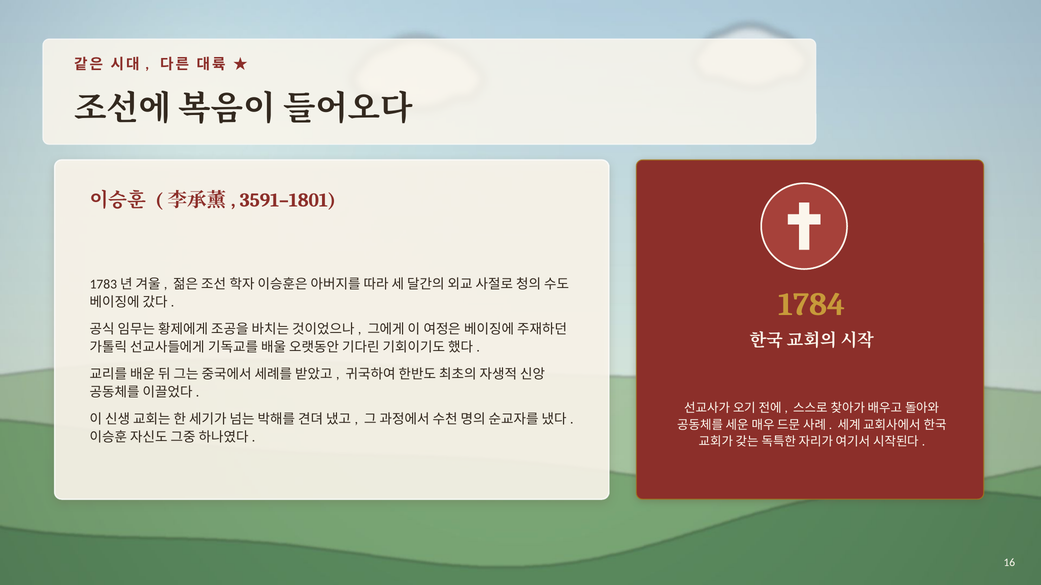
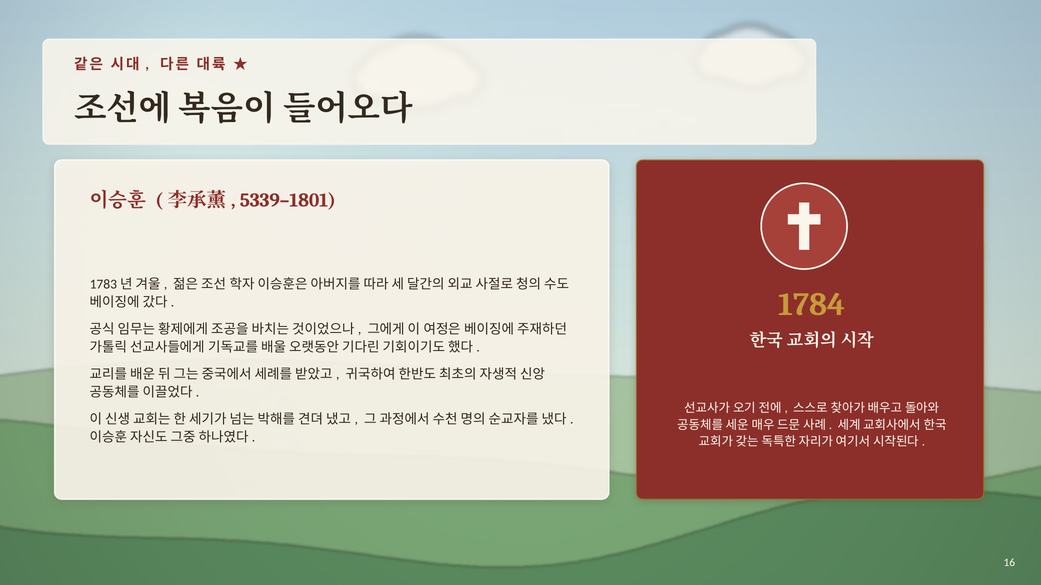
3591–1801: 3591–1801 -> 5339–1801 (288, 200)
